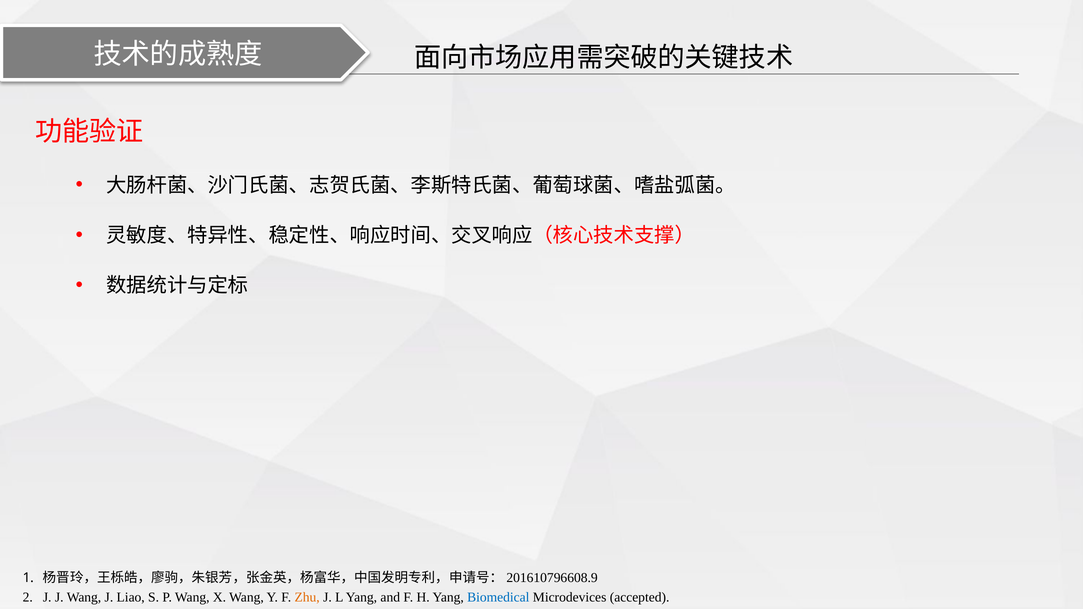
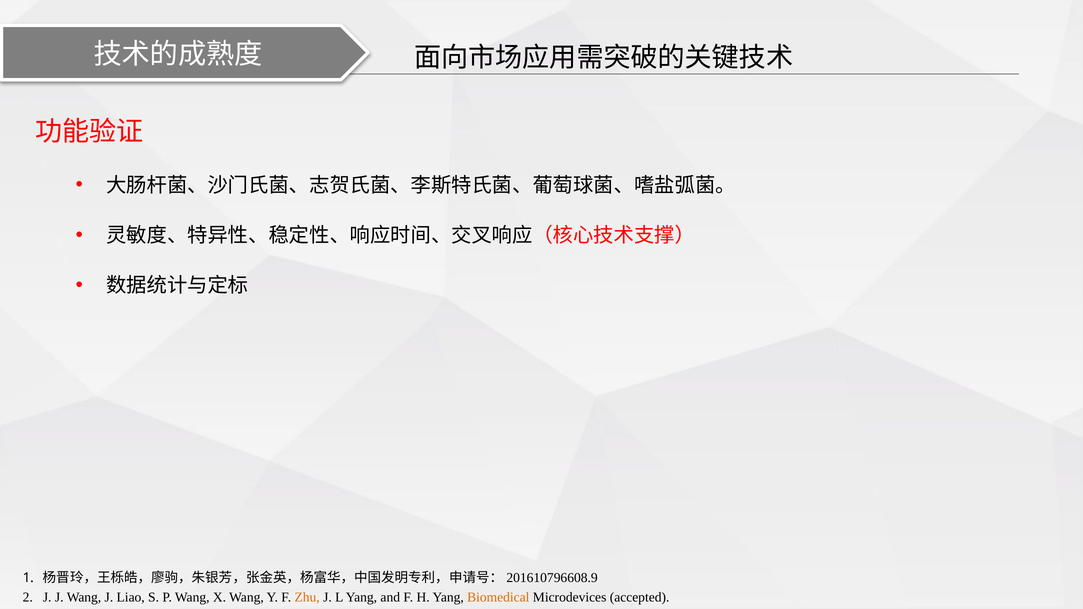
Biomedical colour: blue -> orange (498, 598)
